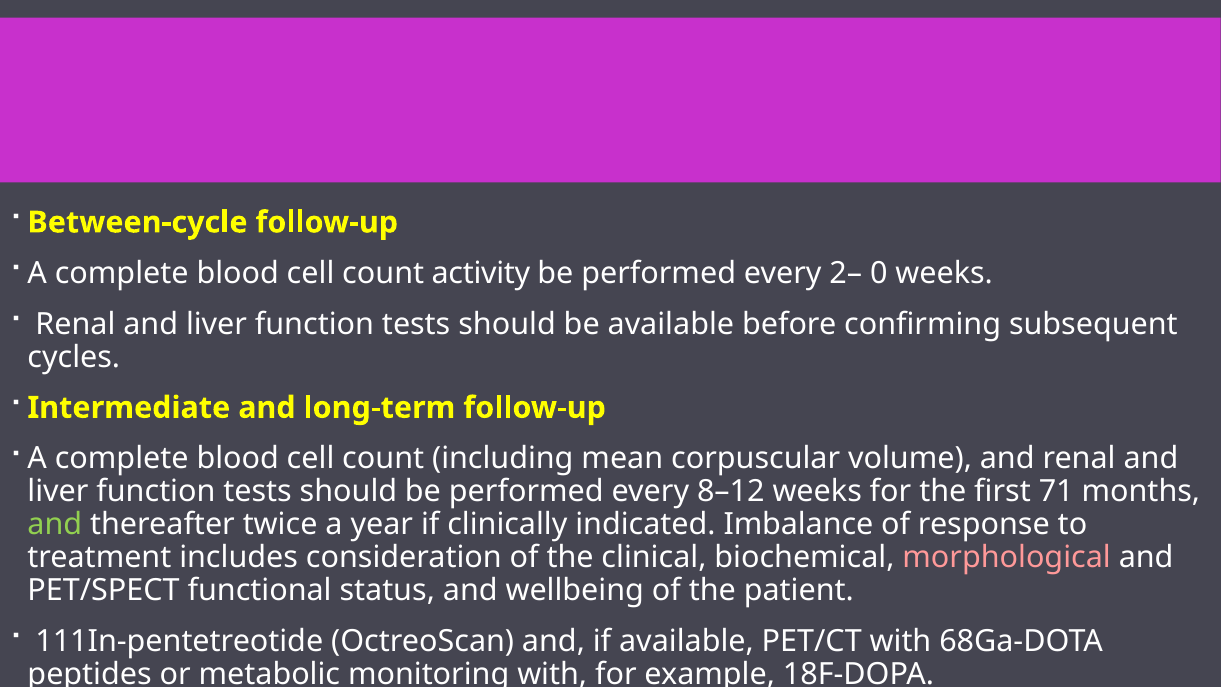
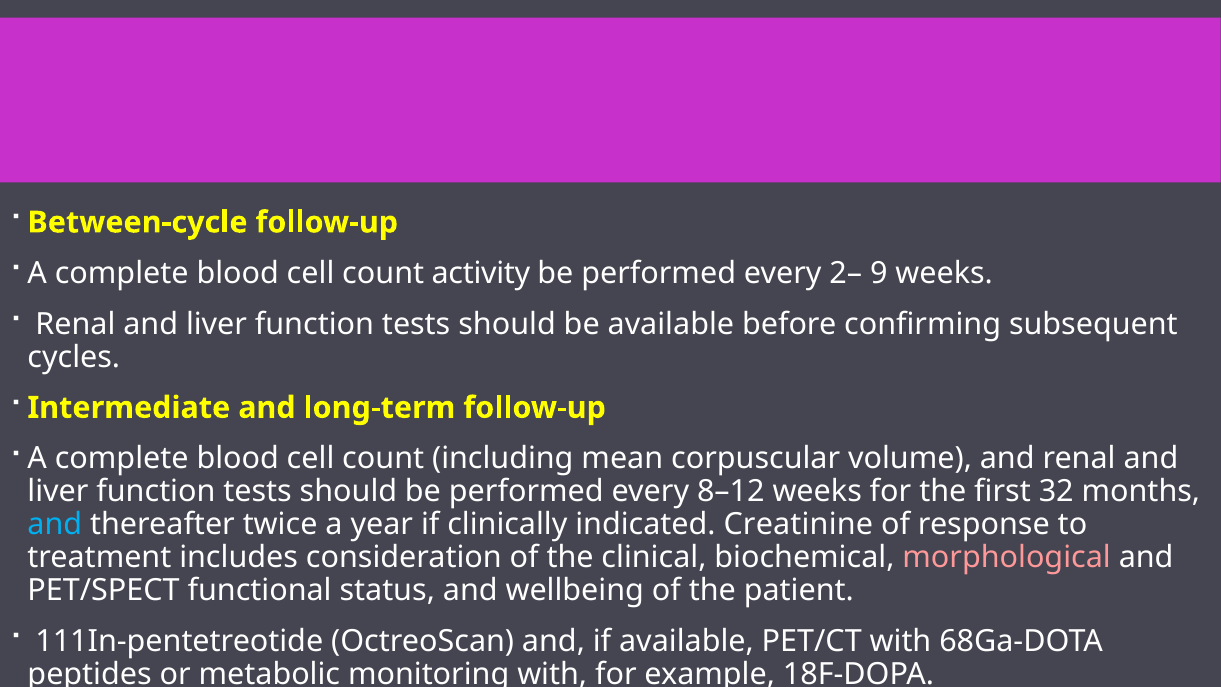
0: 0 -> 9 (879, 273)
71: 71 -> 32 (1056, 491)
and colour: light green -> light blue (55, 524)
Imbalance: Imbalance -> Creatinine (798, 524)
